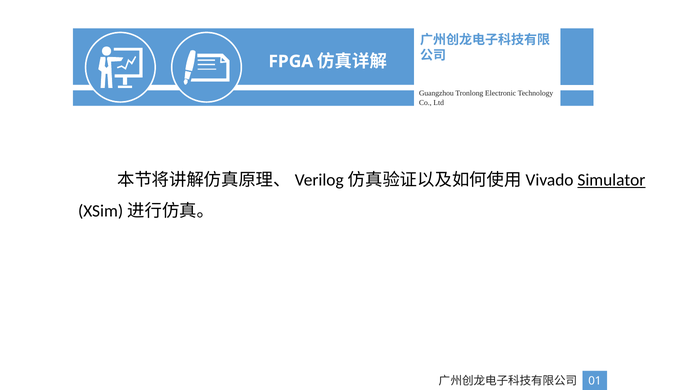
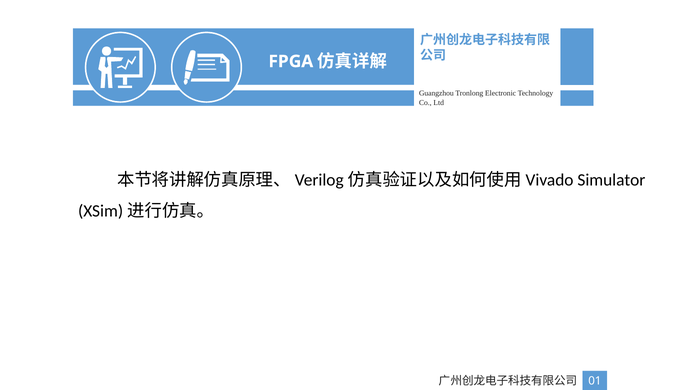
Simulator underline: present -> none (611, 180)
